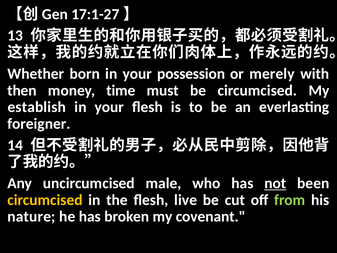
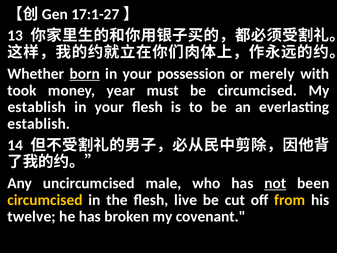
born underline: none -> present (85, 74)
then: then -> took (22, 90)
time: time -> year (121, 90)
foreigner: foreigner -> establish (39, 124)
from colour: light green -> yellow (290, 200)
nature: nature -> twelve (31, 216)
